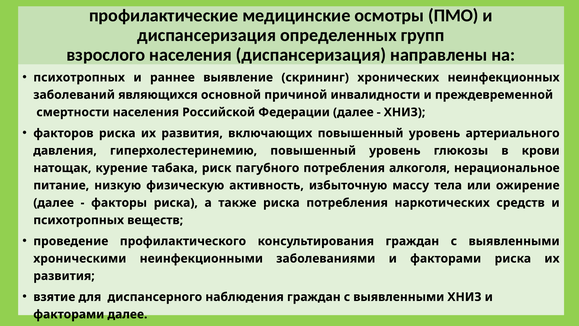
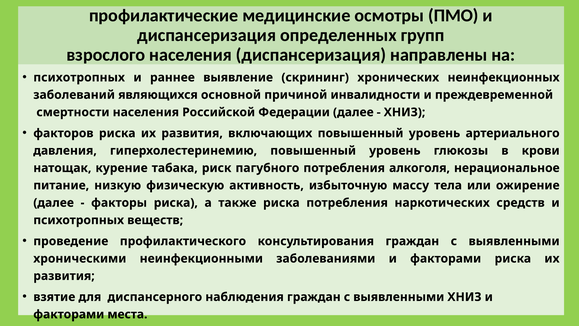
факторами далее: далее -> места (127, 314)
